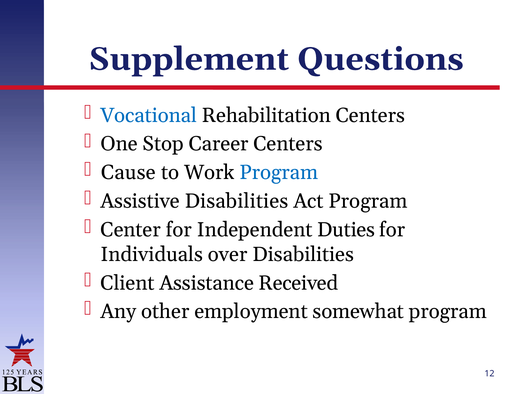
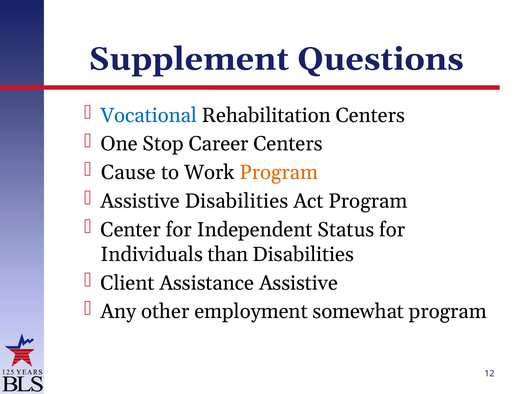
Program colour: blue -> orange (279, 173)
Duties: Duties -> Status (346, 230)
over: over -> than (228, 255)
Assistance Received: Received -> Assistive (298, 283)
